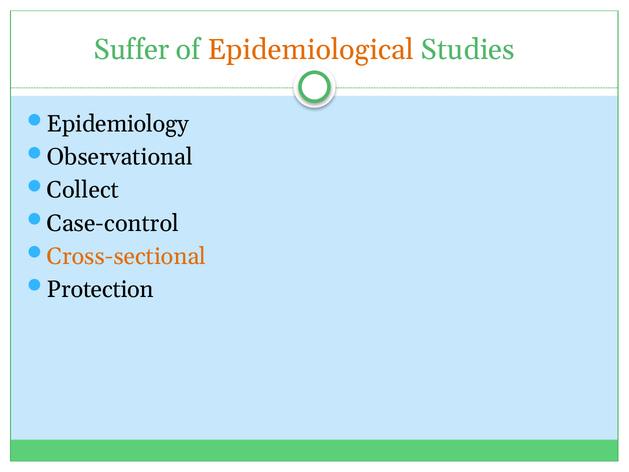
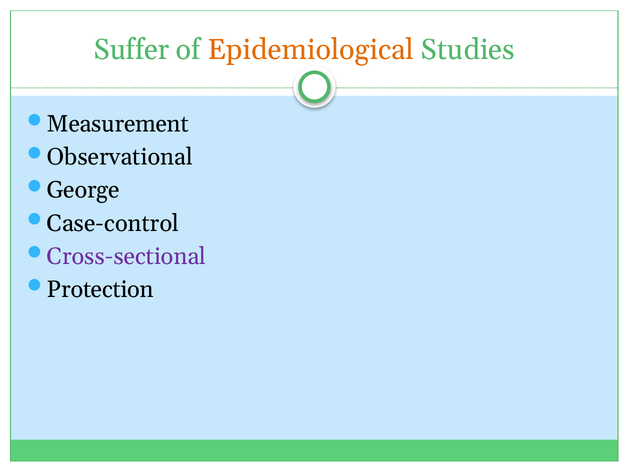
Epidemiology: Epidemiology -> Measurement (118, 124)
Collect: Collect -> George (83, 190)
Cross-sectional colour: orange -> purple (127, 256)
